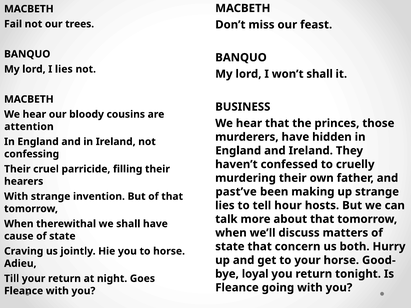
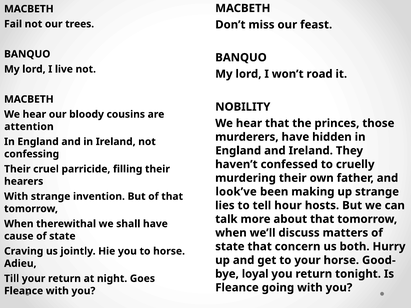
I lies: lies -> live (64, 69)
won’t shall: shall -> road (320, 74)
BUSINESS: BUSINESS -> NOBILITY (243, 107)
past’ve: past’ve -> look’ve (236, 192)
